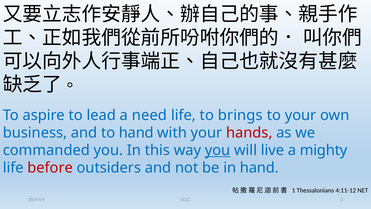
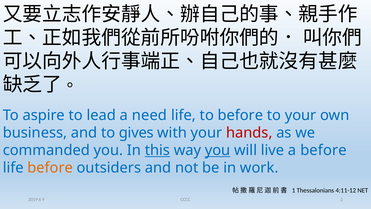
to brings: brings -> before (240, 115)
to hand: hand -> gives (136, 133)
this underline: none -> present (157, 150)
a mighty: mighty -> before (323, 150)
before colour: red -> orange (50, 168)
in hand: hand -> work (259, 168)
